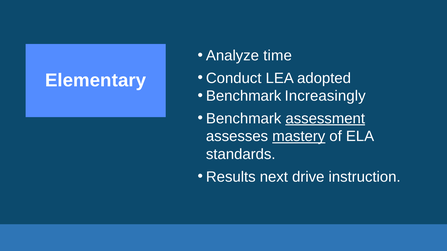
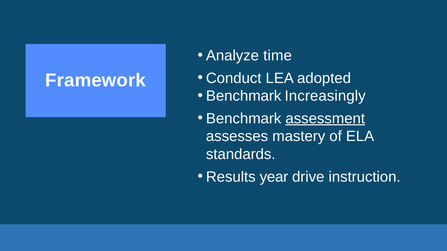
Elementary: Elementary -> Framework (96, 81)
mastery underline: present -> none (299, 137)
next: next -> year (274, 177)
